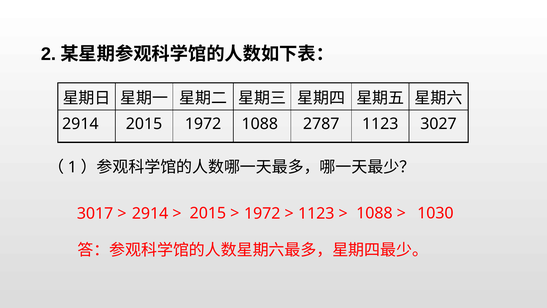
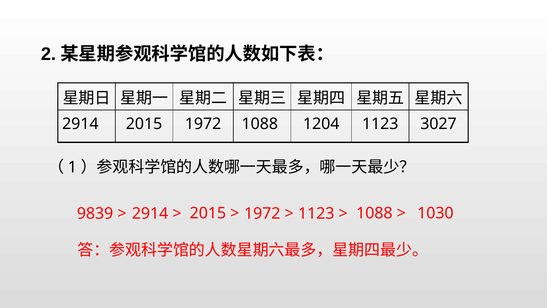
2787: 2787 -> 1204 (321, 124)
3017: 3017 -> 9839 (95, 213)
